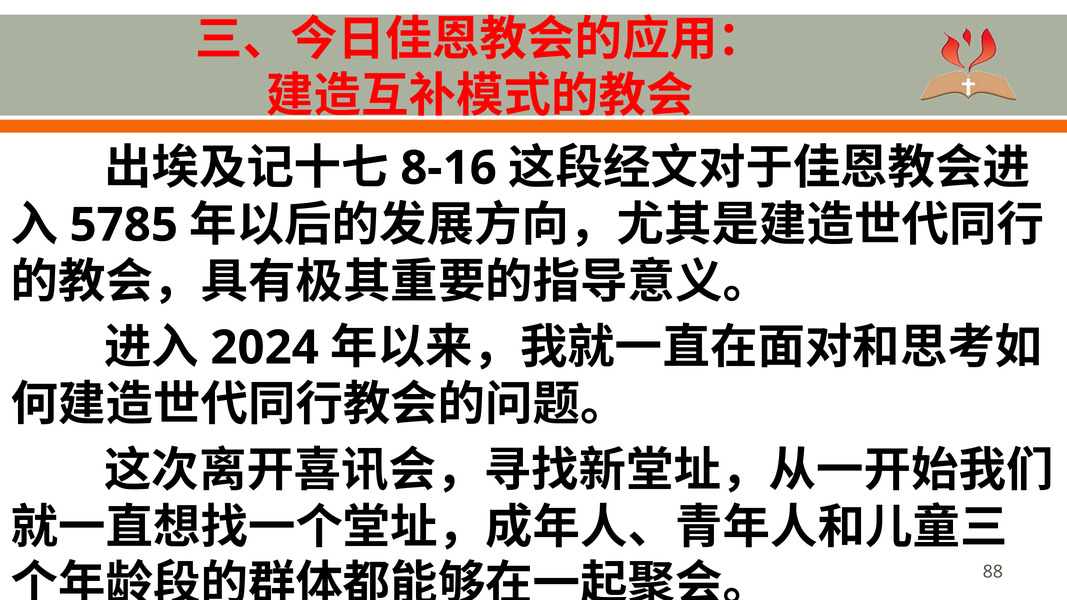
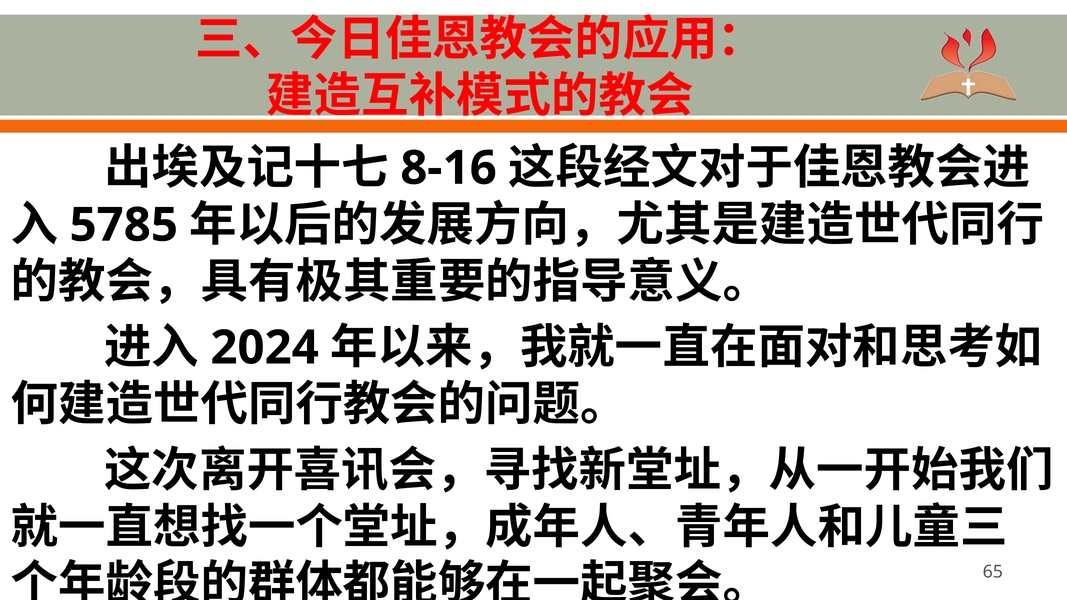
88: 88 -> 65 (993, 572)
